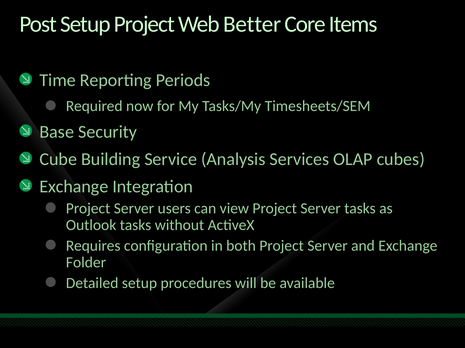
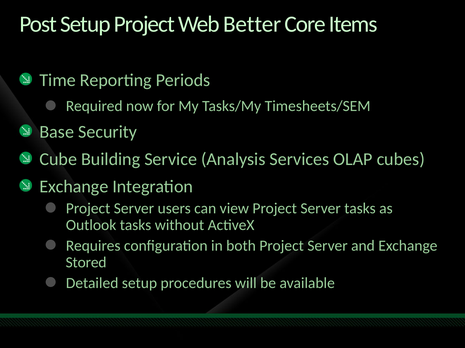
Folder: Folder -> Stored (86, 263)
